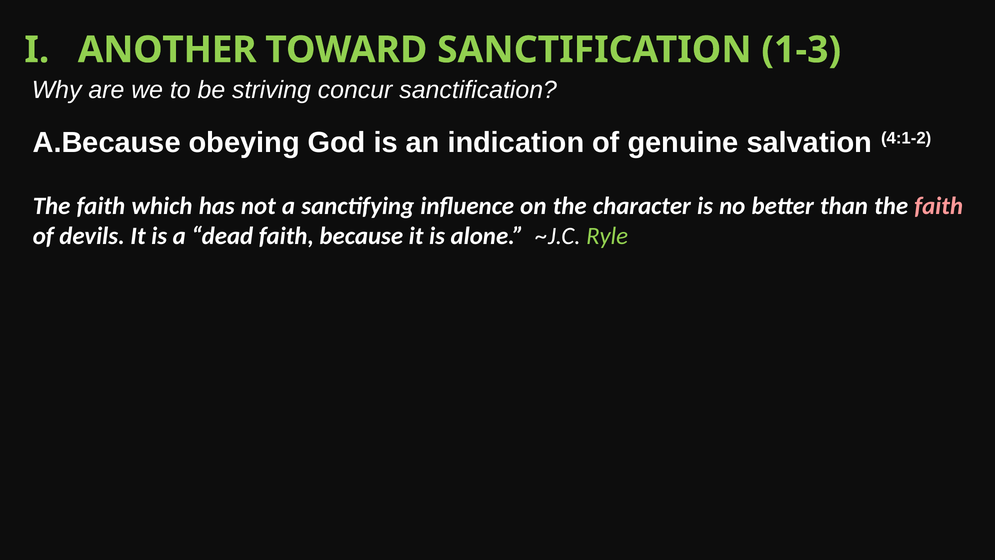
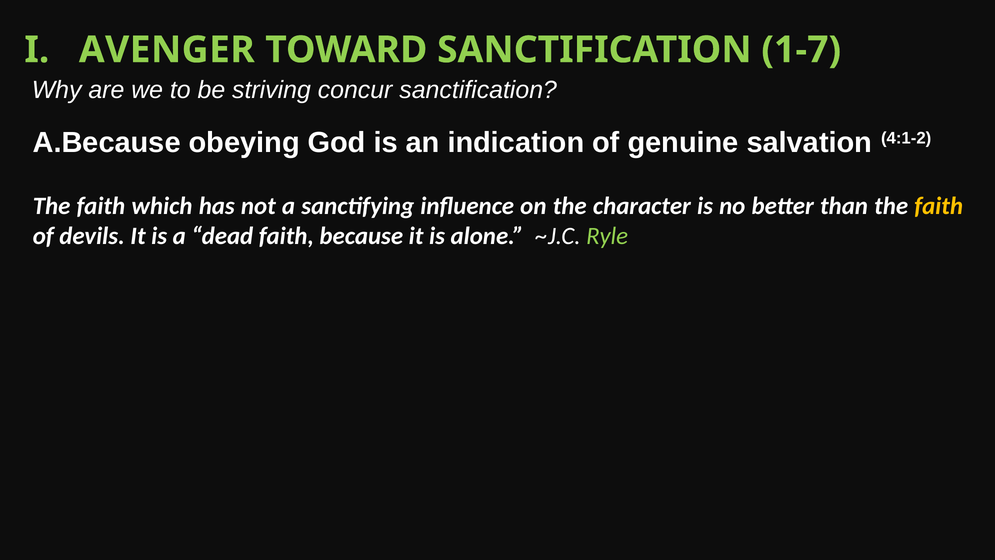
ANOTHER: ANOTHER -> AVENGER (167, 50)
1-3: 1-3 -> 1-7 (801, 50)
faith colour: pink -> yellow (939, 206)
